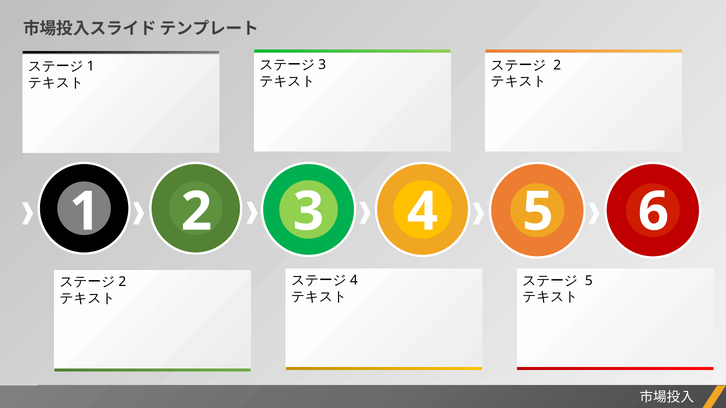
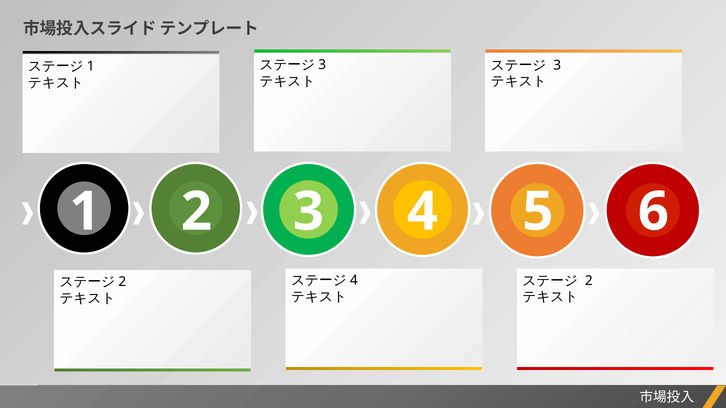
2: 2 -> 3 (557, 65)
5: 5 -> 2 (589, 281)
